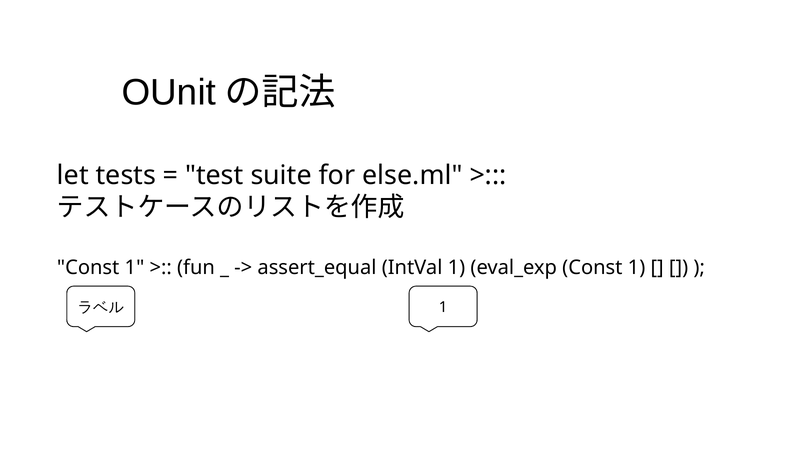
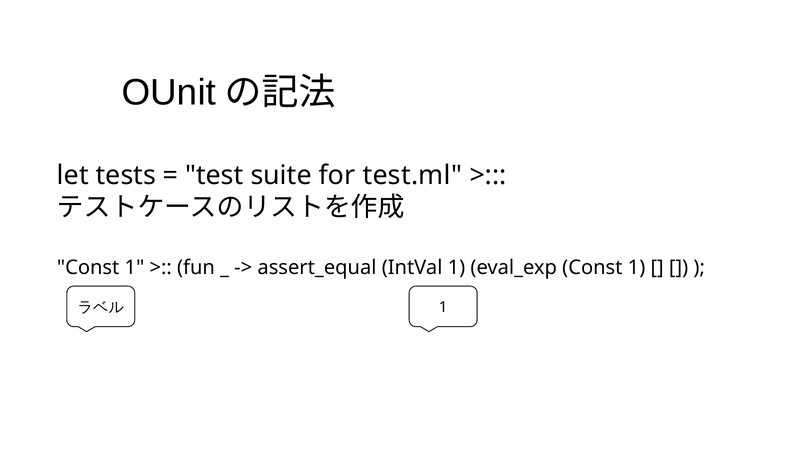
else.ml: else.ml -> test.ml (412, 175)
